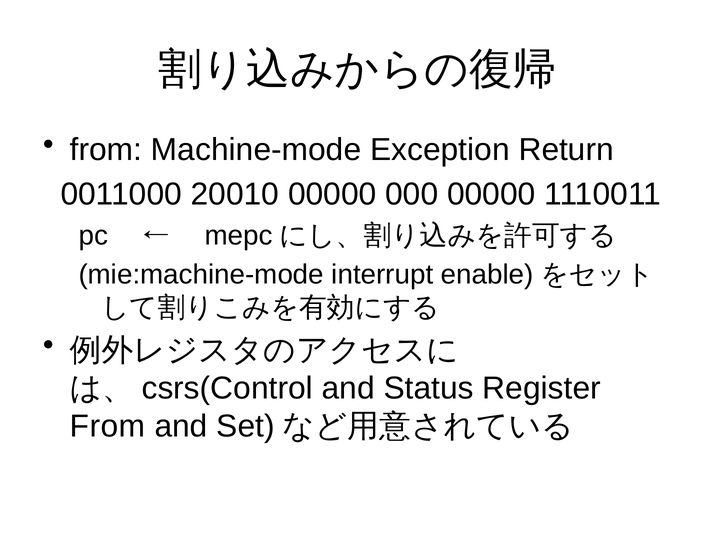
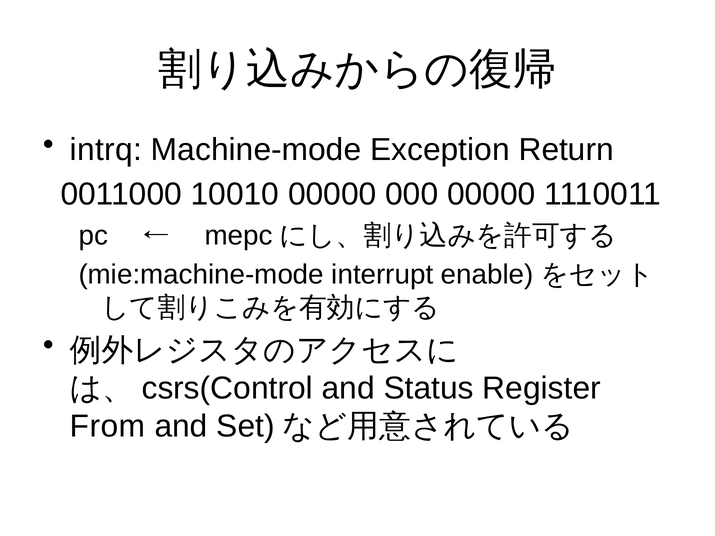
from: from -> intrq (106, 150)
20010: 20010 -> 10010 (235, 194)
